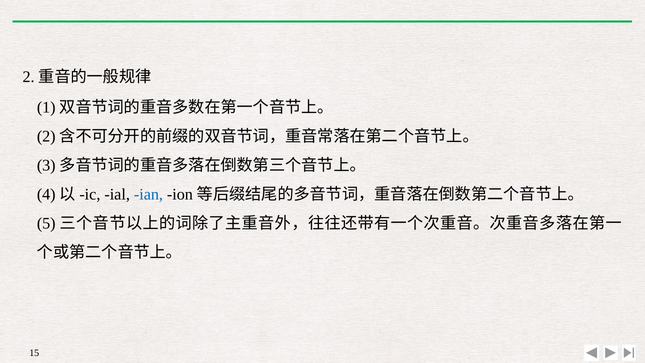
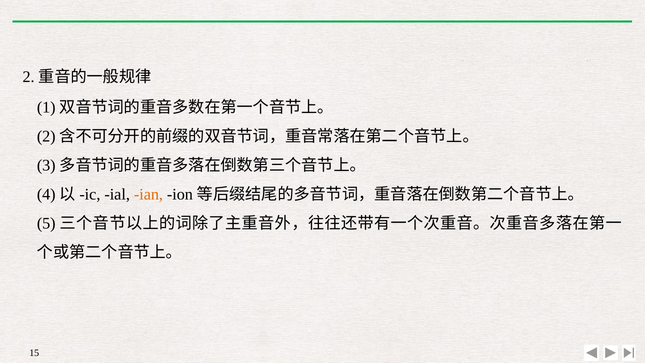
ian colour: blue -> orange (148, 194)
